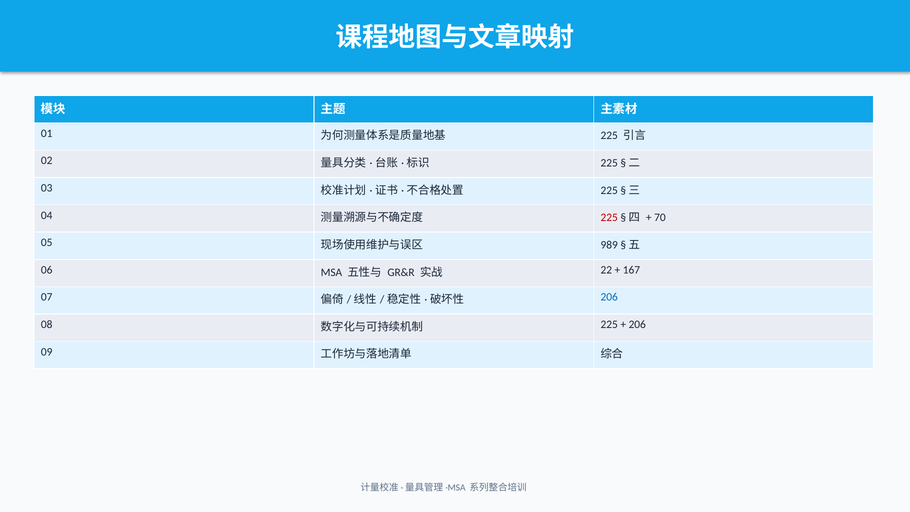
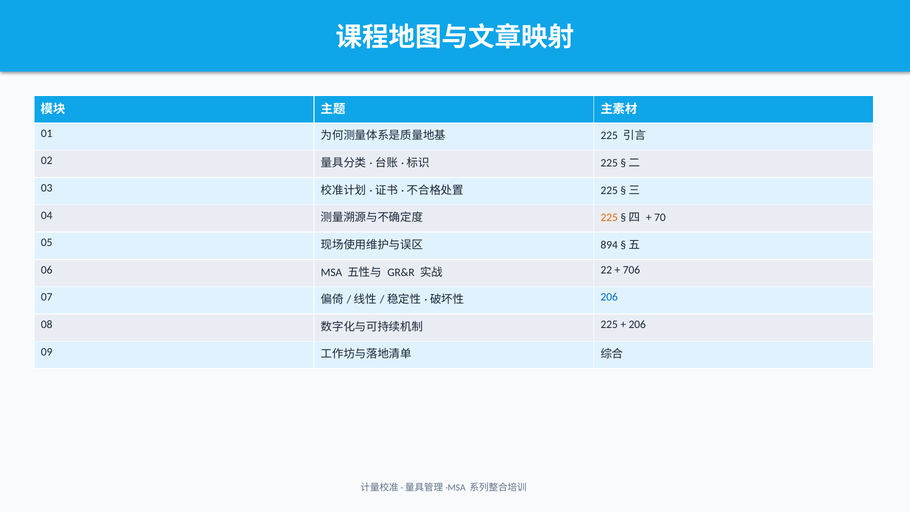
225 colour: red -> orange (609, 218)
989: 989 -> 894 (609, 245)
167: 167 -> 706 (631, 270)
